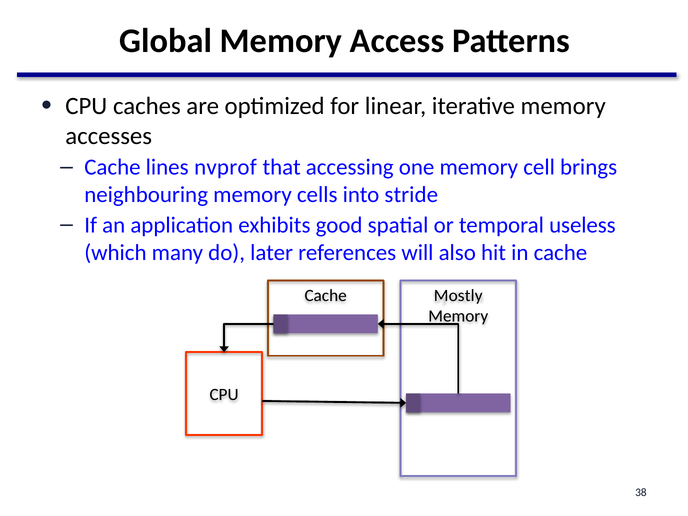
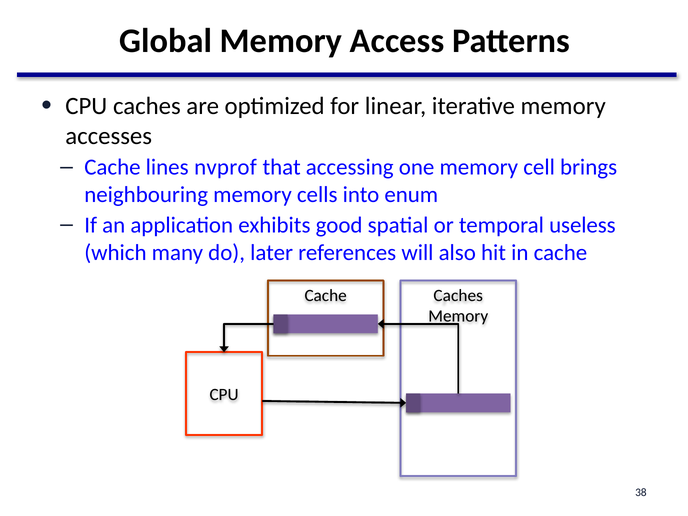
stride: stride -> enum (411, 195)
Mostly: Mostly -> Caches (458, 295)
